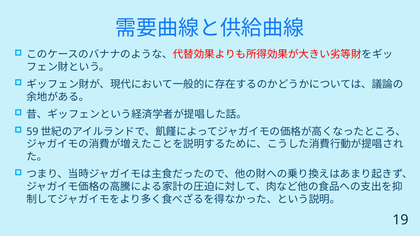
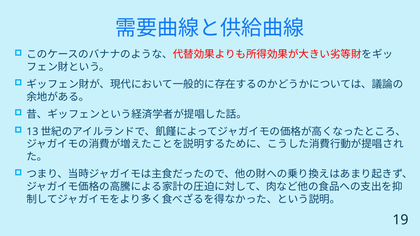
59: 59 -> 13 (32, 132)
